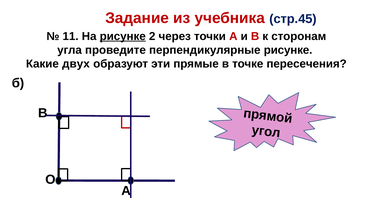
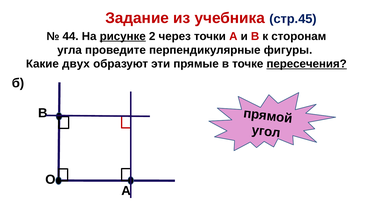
11: 11 -> 44 (71, 36)
перпендикулярные рисунке: рисунке -> фигуры (288, 50)
пересечения underline: none -> present (307, 64)
